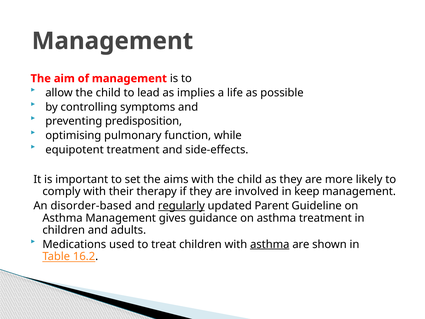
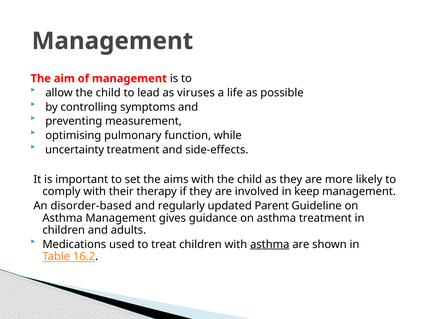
implies: implies -> viruses (196, 93)
predisposition: predisposition -> measurement (143, 121)
equipotent: equipotent -> uncertainty (75, 150)
regularly underline: present -> none (181, 206)
